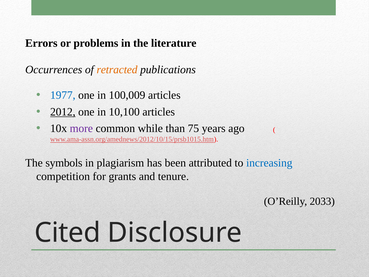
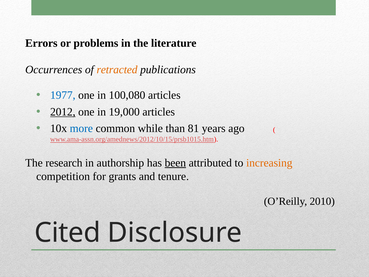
100,009: 100,009 -> 100,080 (127, 95)
10,100: 10,100 -> 19,000 (124, 112)
more colour: purple -> blue (81, 128)
75: 75 -> 81 (193, 128)
symbols: symbols -> research (64, 163)
plagiarism: plagiarism -> authorship (120, 163)
been underline: none -> present (175, 163)
increasing colour: blue -> orange (269, 163)
2033: 2033 -> 2010 (322, 201)
